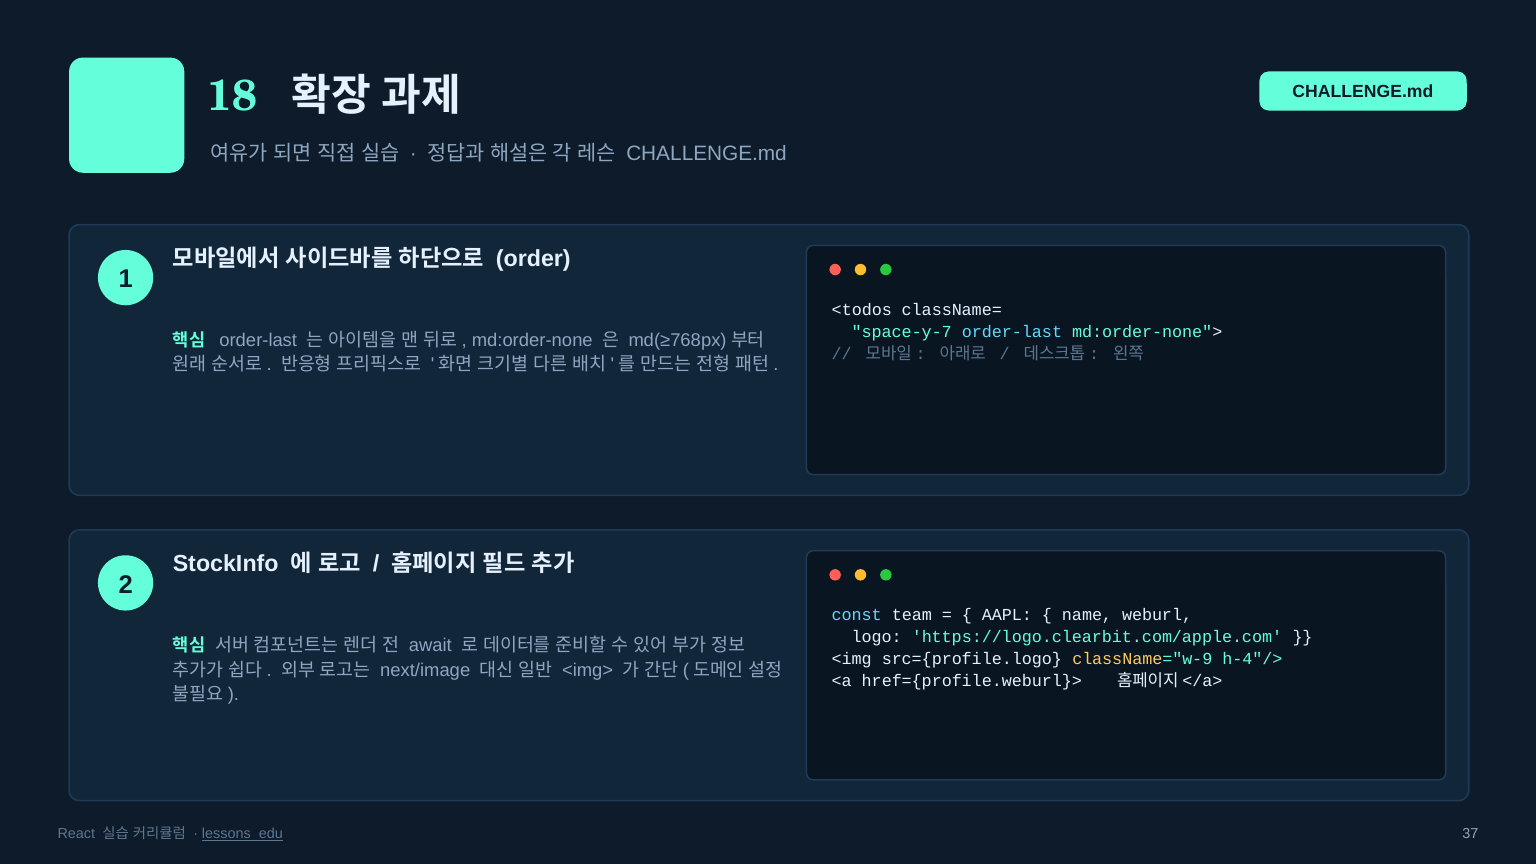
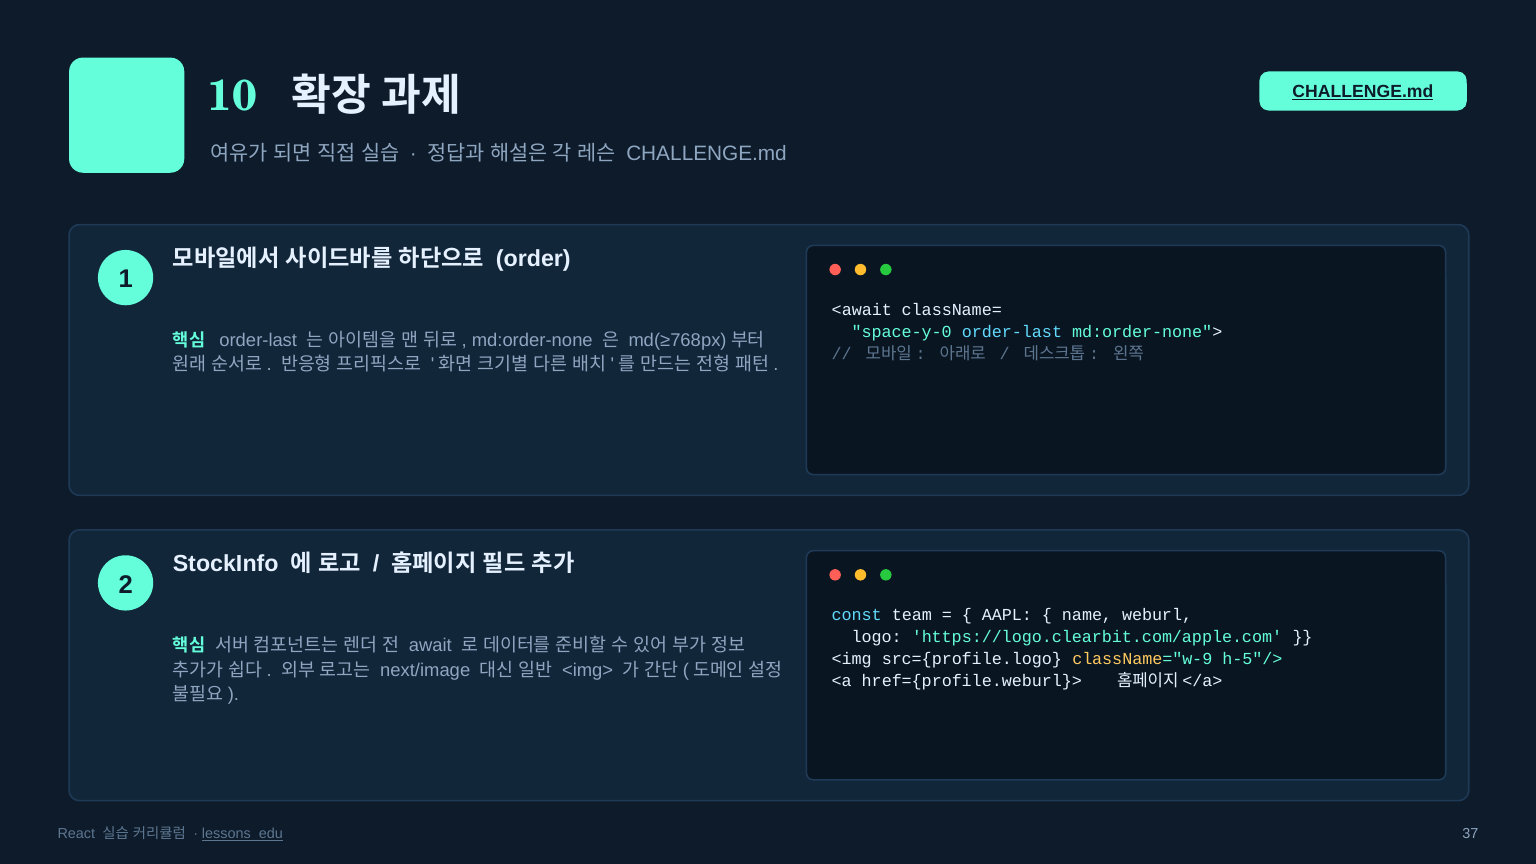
CHALLENGE.md underline: none -> present (1363, 92)
18: 18 -> 10 (232, 96)
<todos: <todos -> <await (862, 310)
space-y-7: space-y-7 -> space-y-0 (902, 332)
h-4"/>: h-4"/> -> h-5"/> (1252, 659)
